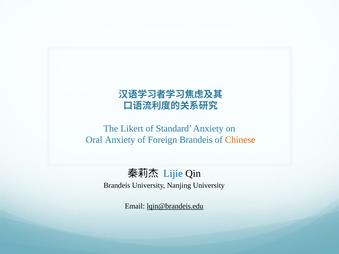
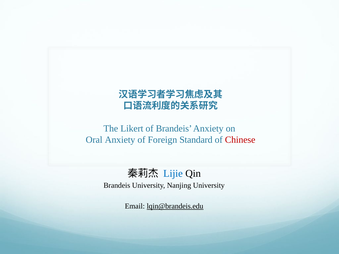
of Standard: Standard -> Brandeis (174, 129)
Foreign Brandeis: Brandeis -> Standard (196, 140)
Chinese colour: orange -> red (240, 140)
